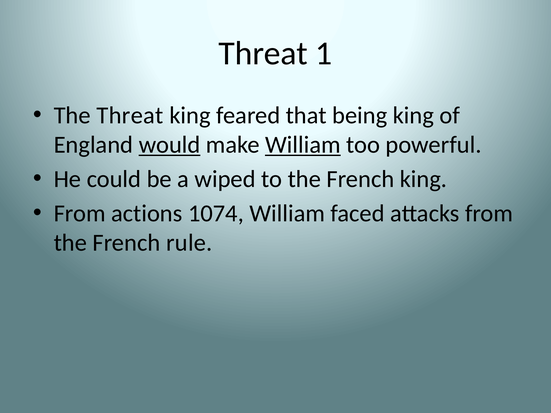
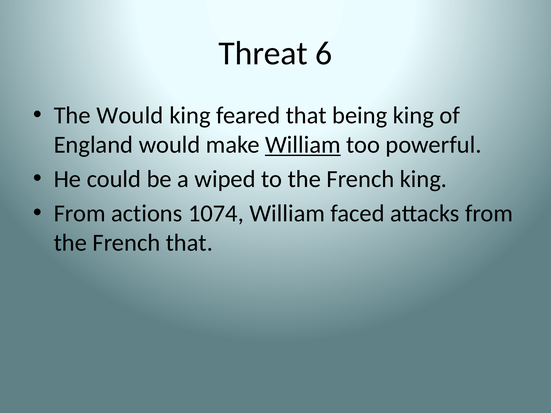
1: 1 -> 6 (324, 53)
The Threat: Threat -> Would (130, 116)
would underline: present -> none (169, 145)
French rule: rule -> that (189, 243)
